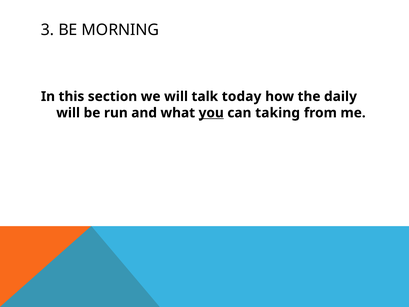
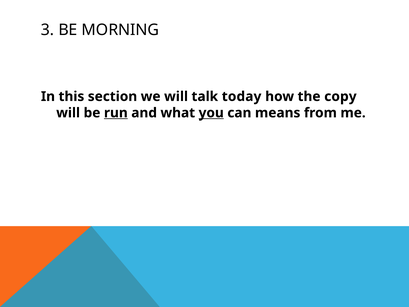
daily: daily -> copy (340, 96)
run underline: none -> present (116, 113)
taking: taking -> means (278, 113)
